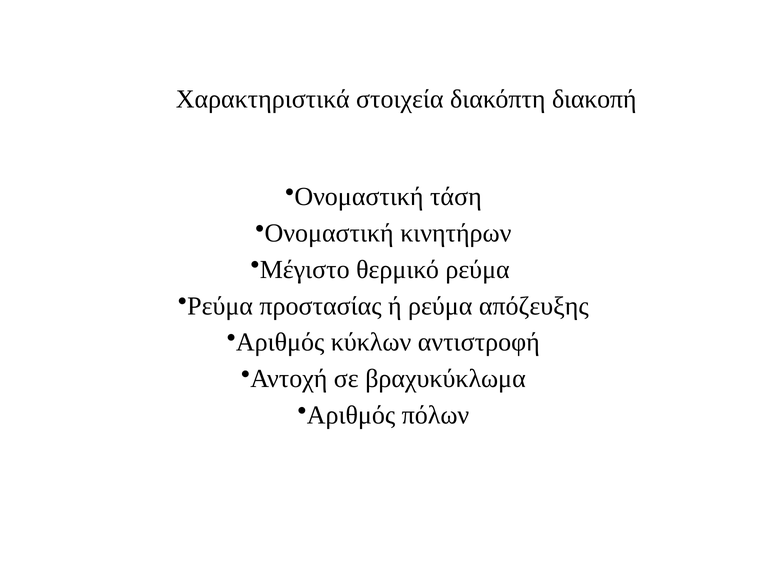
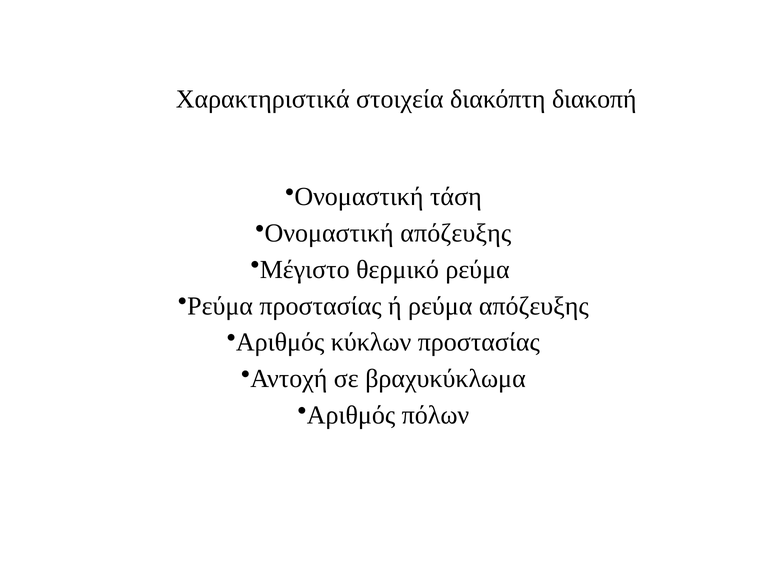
Ονομαστική κινητήρων: κινητήρων -> απόζευξης (456, 233)
κύκλων αντιστροφή: αντιστροφή -> προστασίας (479, 342)
